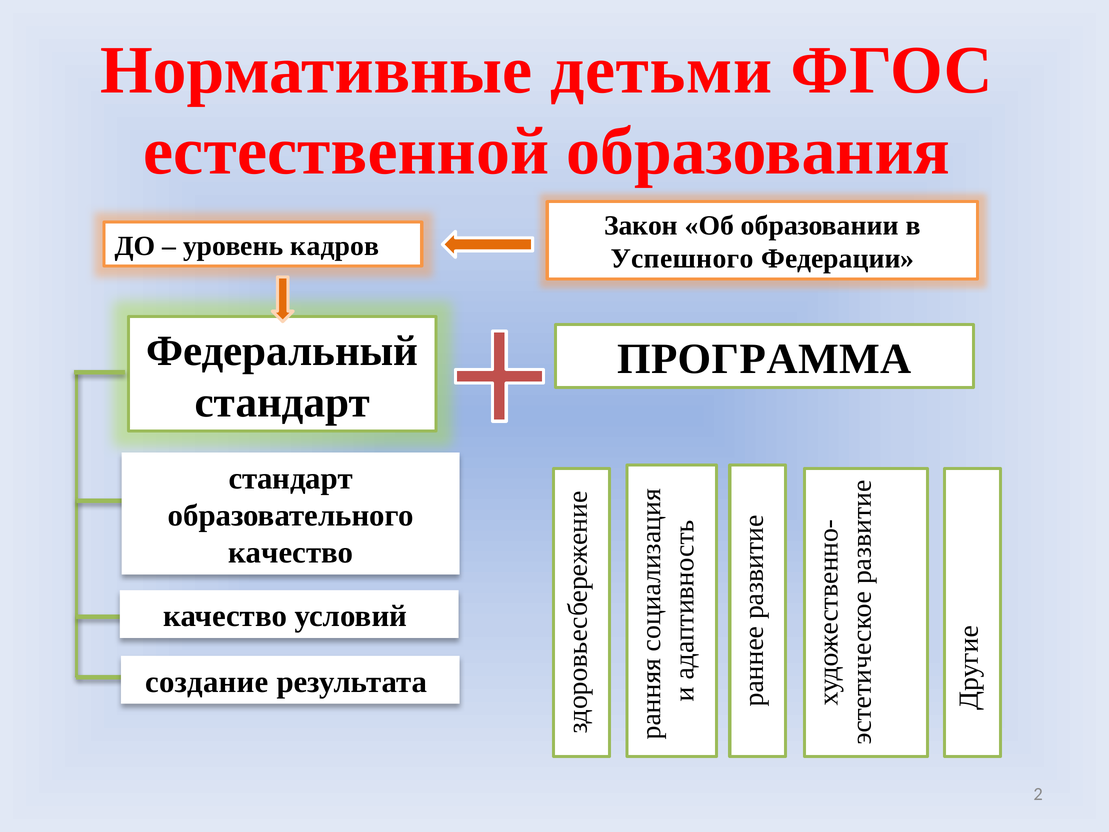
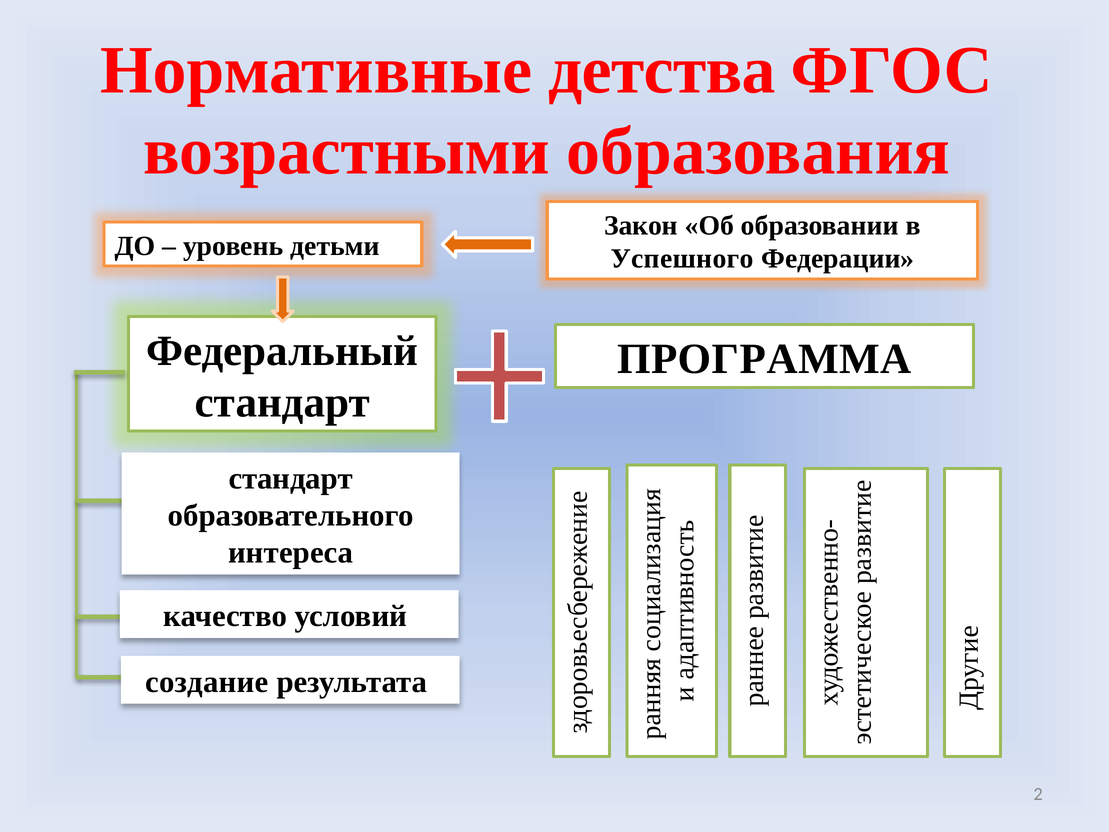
детьми: детьми -> детства (662, 70)
естественной: естественной -> возрастными (346, 151)
кадров: кадров -> детьми (335, 246)
качество: качество -> интереса (291, 552)
